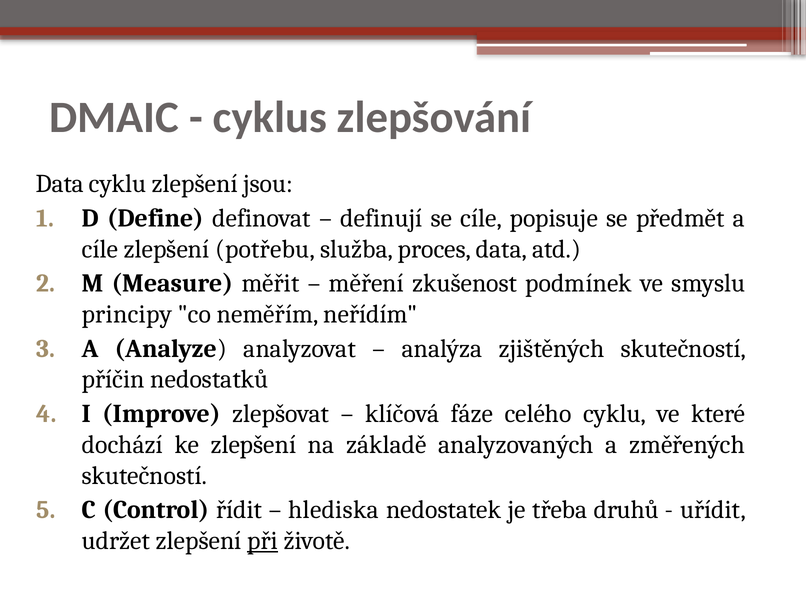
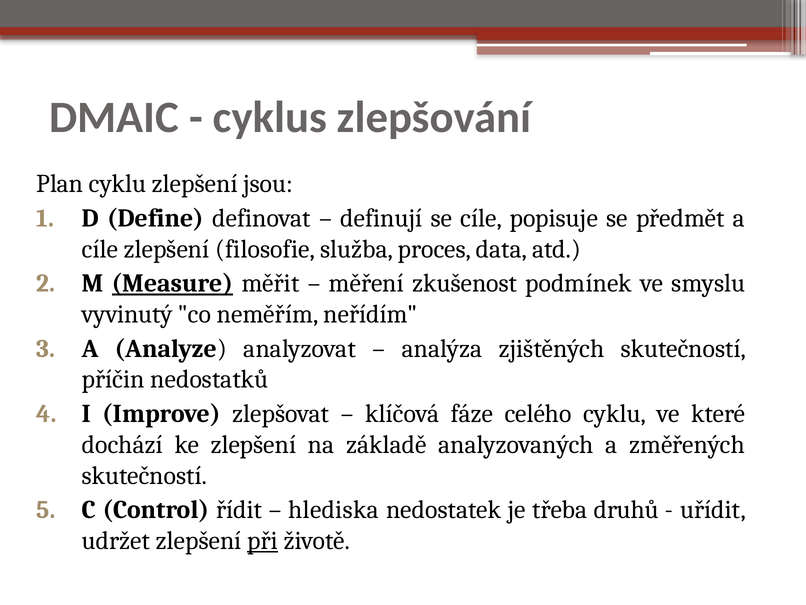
Data: Data -> Plan (60, 184)
potřebu: potřebu -> filosofie (265, 249)
Measure underline: none -> present (172, 283)
principy: principy -> vyvinutý (127, 314)
